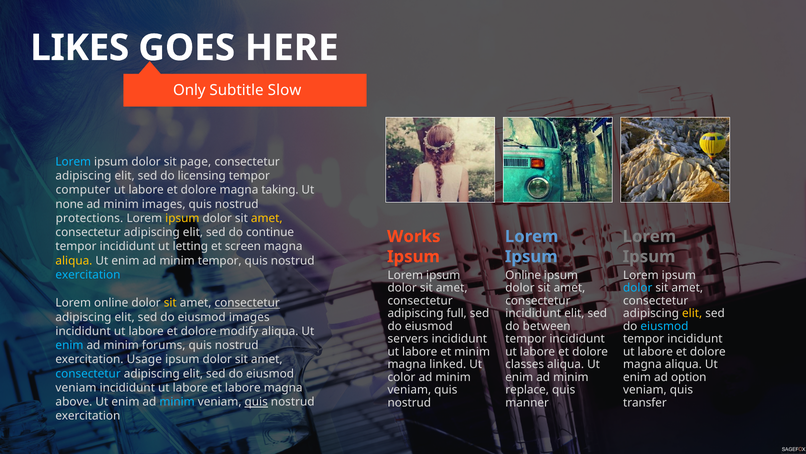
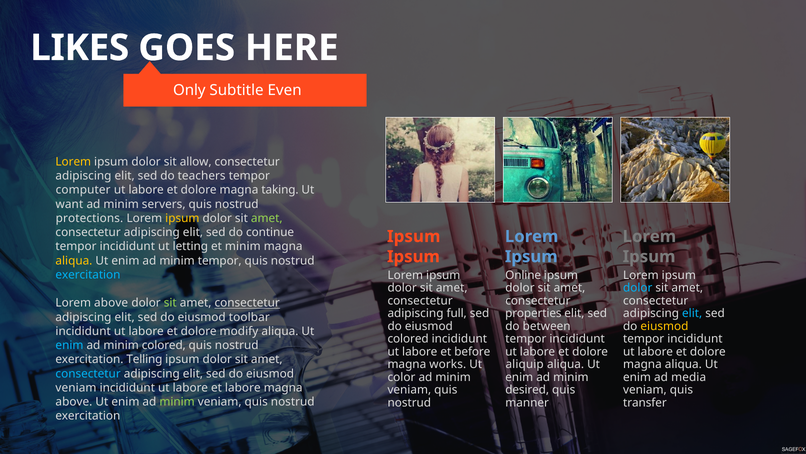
Slow: Slow -> Even (285, 90)
Lorem colour: light blue -> yellow (73, 161)
page: page -> allow (196, 161)
licensing: licensing -> teachers (202, 176)
none: none -> want (69, 204)
minim images: images -> servers (164, 204)
amet colour: yellow -> light green (267, 218)
Works: Works -> Ipsum (414, 236)
et screen: screen -> minim (243, 246)
Lorem online: online -> above (111, 303)
sit colour: yellow -> light green (170, 303)
incididunt: incididunt -> properties (533, 313)
elit colour: yellow -> light blue (692, 313)
eiusmod images: images -> toolbar (249, 317)
eiusmod colour: light blue -> yellow (664, 326)
servers: servers -> colored (408, 339)
minim forums: forums -> colored (164, 345)
et minim: minim -> before (472, 351)
Usage: Usage -> Telling (144, 359)
linked: linked -> works (448, 364)
classes: classes -> aliquip (525, 364)
option: option -> media (689, 377)
replace: replace -> desired (527, 389)
minim colour: light blue -> light green (177, 401)
quis underline: present -> none (256, 401)
